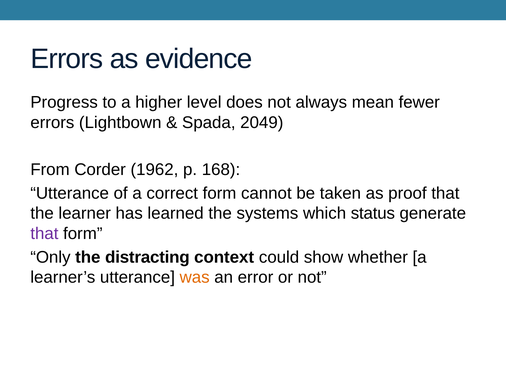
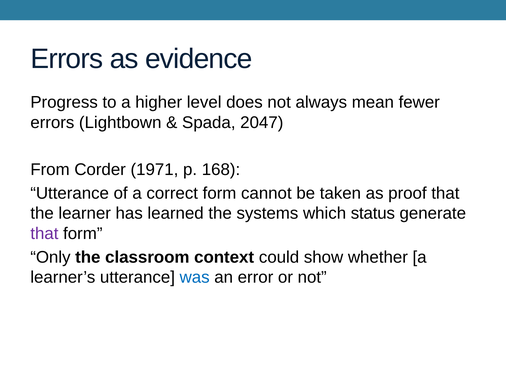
2049: 2049 -> 2047 (262, 123)
1962: 1962 -> 1971 (154, 170)
distracting: distracting -> classroom (147, 258)
was colour: orange -> blue (195, 278)
